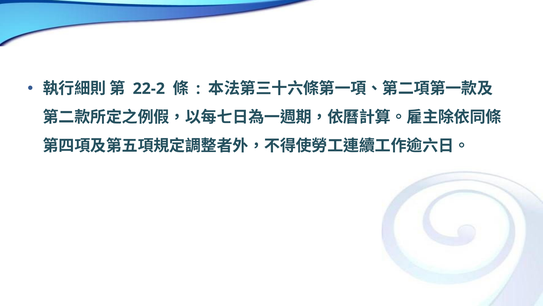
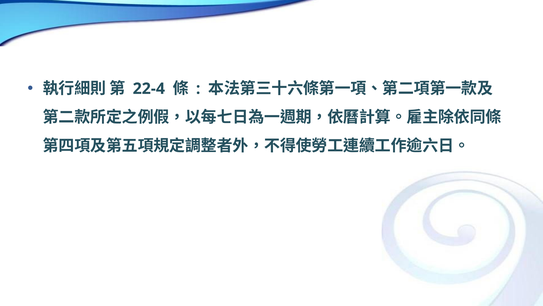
22-2: 22-2 -> 22-4 (149, 89)
